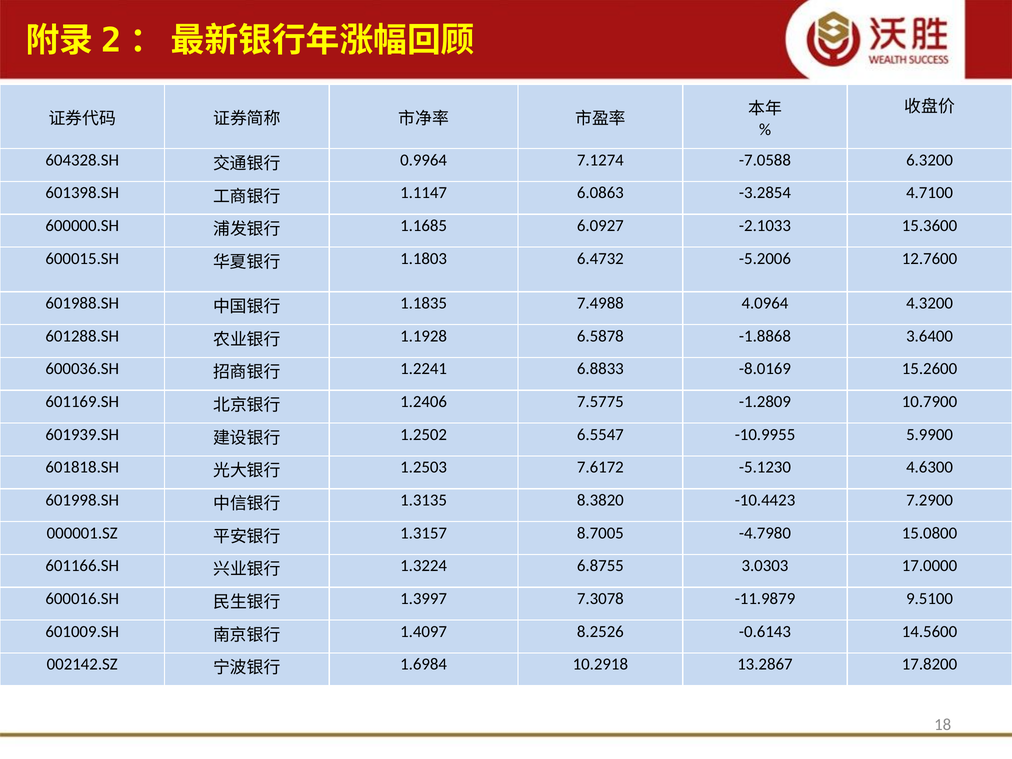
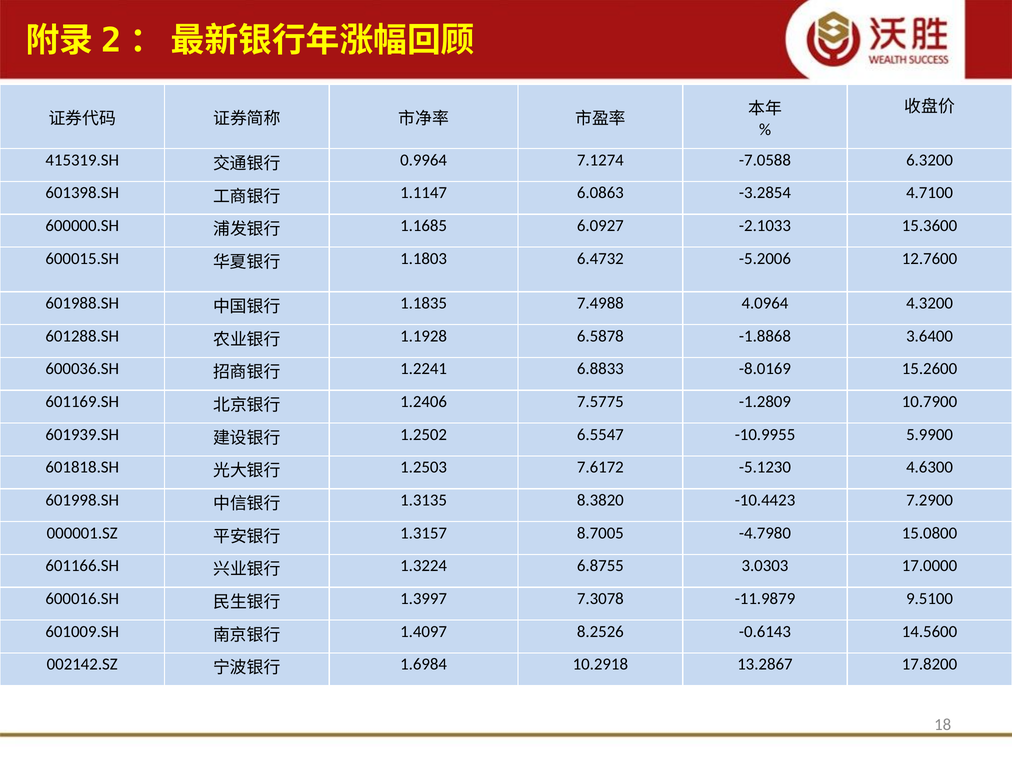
604328.SH: 604328.SH -> 415319.SH (82, 160)
